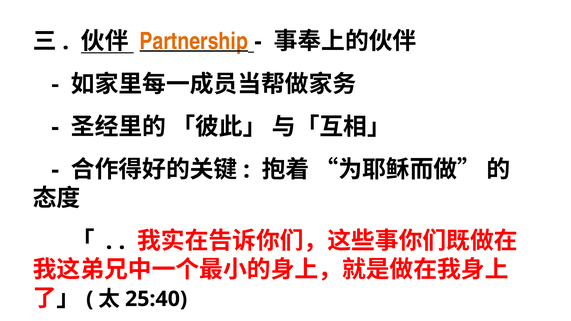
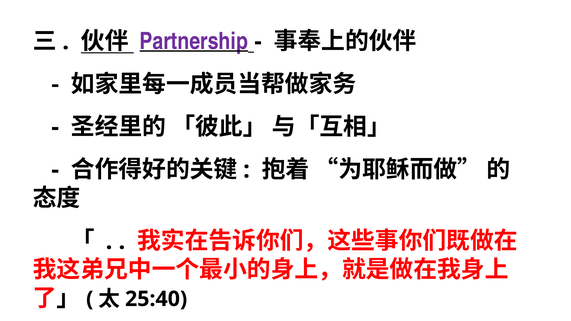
Partnership colour: orange -> purple (194, 41)
